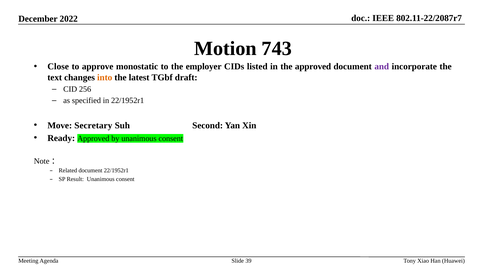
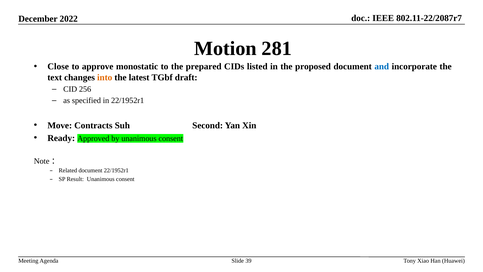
743: 743 -> 281 (277, 48)
employer: employer -> prepared (204, 66)
the approved: approved -> proposed (313, 66)
and colour: purple -> blue (382, 66)
Secretary: Secretary -> Contracts (93, 125)
